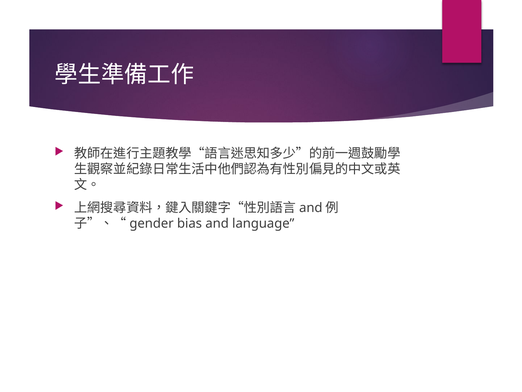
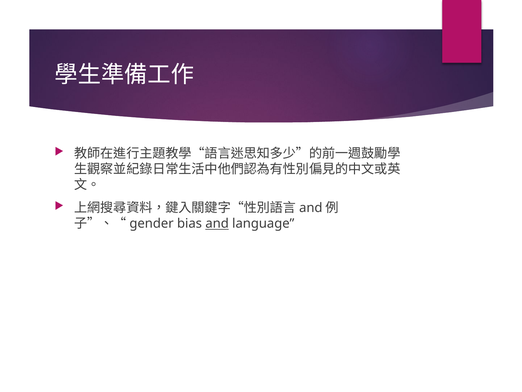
and underline: none -> present (217, 223)
